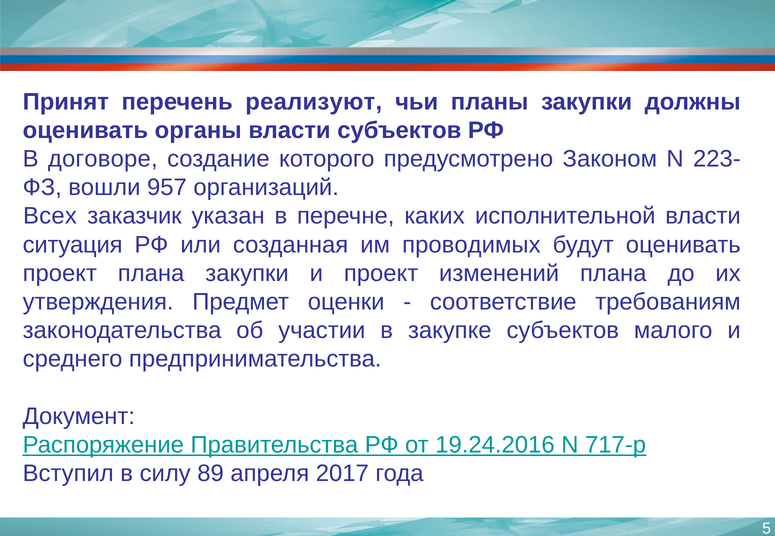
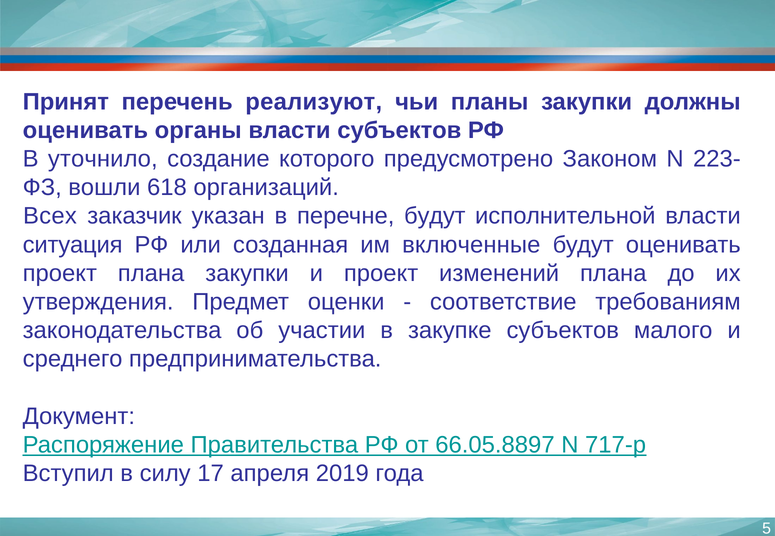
договоре: договоре -> уточнило (103, 159)
957: 957 -> 618 (167, 188)
перечне каких: каких -> будут (435, 216)
проводимых: проводимых -> включенные (471, 245)
19.24.2016: 19.24.2016 -> 66.05.8897 (495, 445)
89: 89 -> 17 (211, 474)
2017: 2017 -> 2019 (342, 474)
